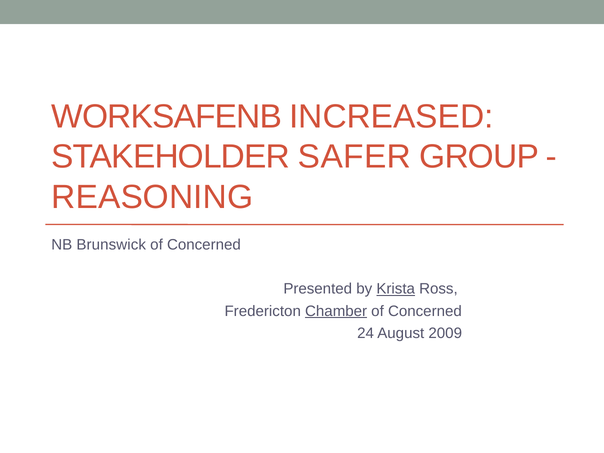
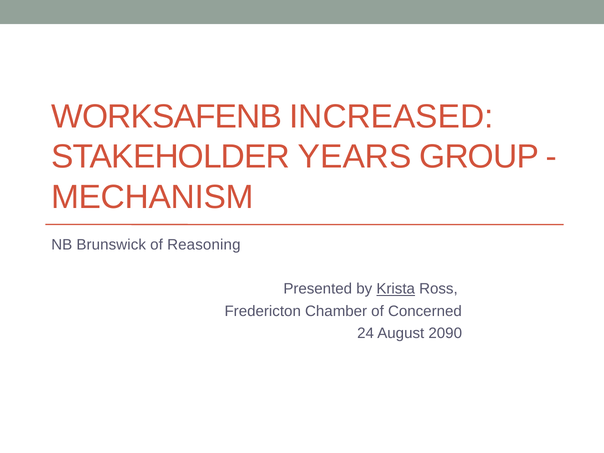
SAFER: SAFER -> YEARS (355, 157)
REASONING: REASONING -> MECHANISM (152, 197)
Concerned: Concerned -> Reasoning (204, 245)
Chamber underline: present -> none (336, 311)
2009: 2009 -> 2090 (445, 333)
